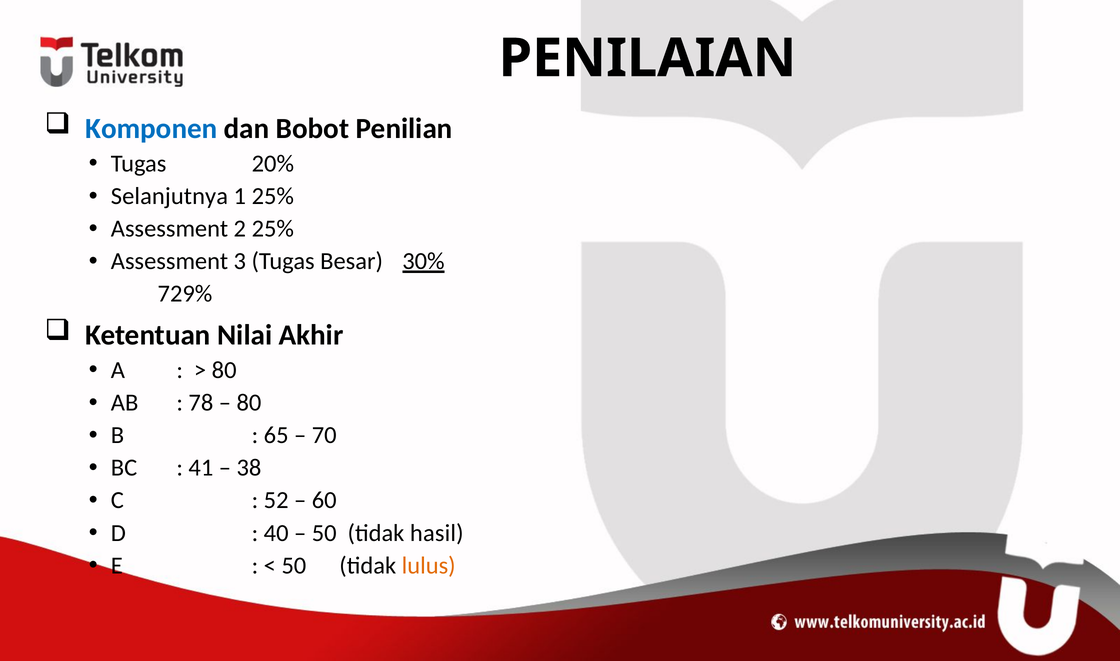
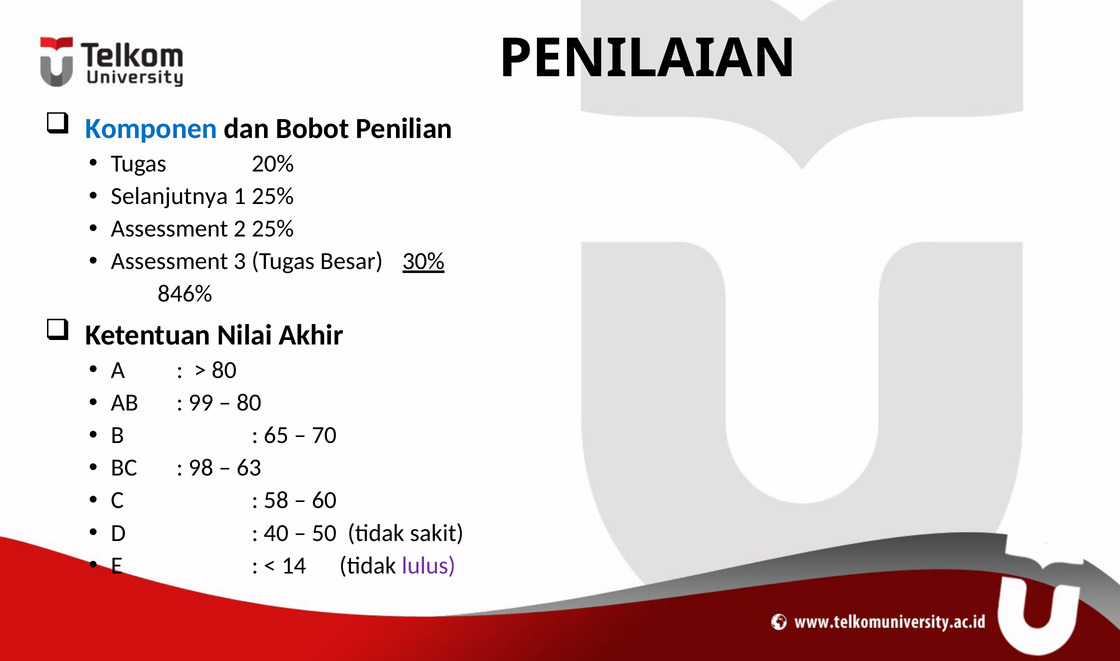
729%: 729% -> 846% (185, 294)
78: 78 -> 99 (201, 403)
41: 41 -> 98 (201, 468)
38: 38 -> 63 (249, 468)
52: 52 -> 58 (276, 501)
hasil: hasil -> sakit (437, 533)
50: 50 -> 14 (294, 566)
lulus colour: orange -> purple (429, 566)
